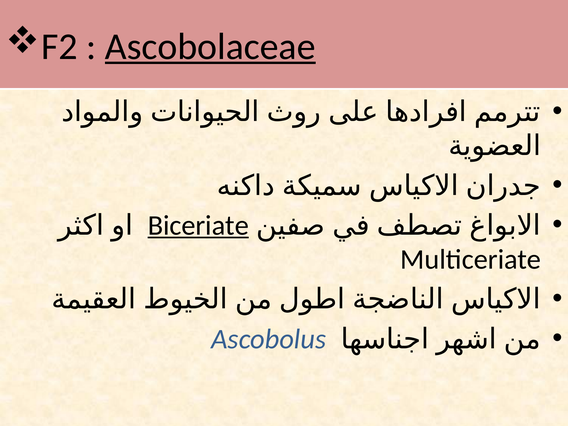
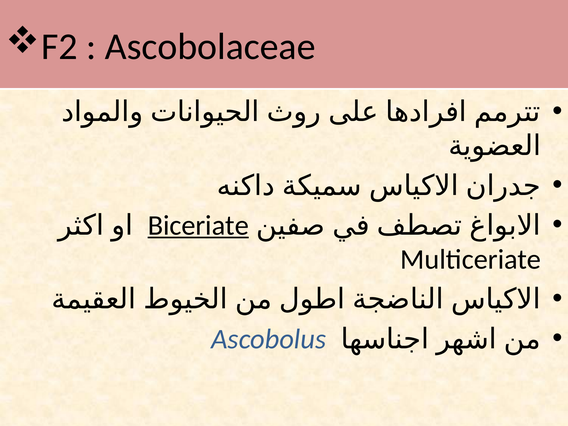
Ascobolaceae underline: present -> none (210, 47)
